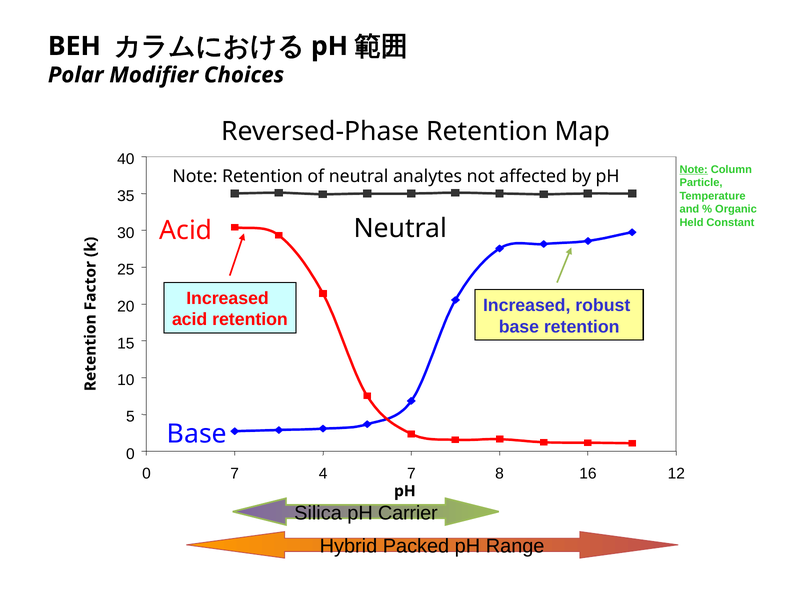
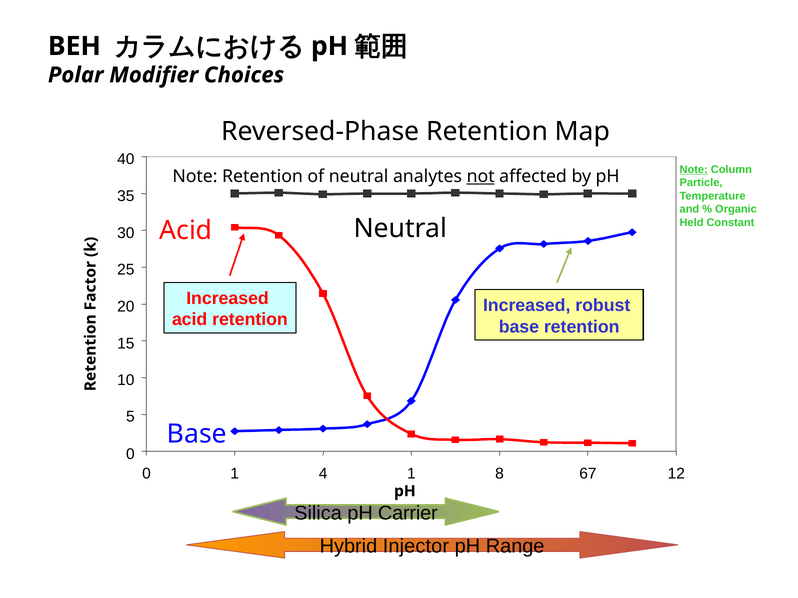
not underline: none -> present (481, 177)
0 7: 7 -> 1 (235, 474)
4 7: 7 -> 1 (411, 474)
16: 16 -> 67 (588, 474)
Packed: Packed -> Injector (416, 547)
